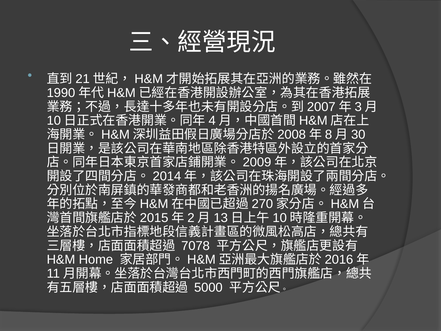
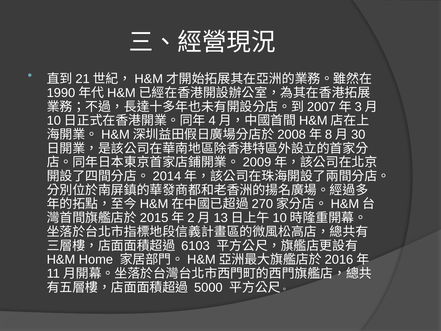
7078: 7078 -> 6103 (196, 246)
